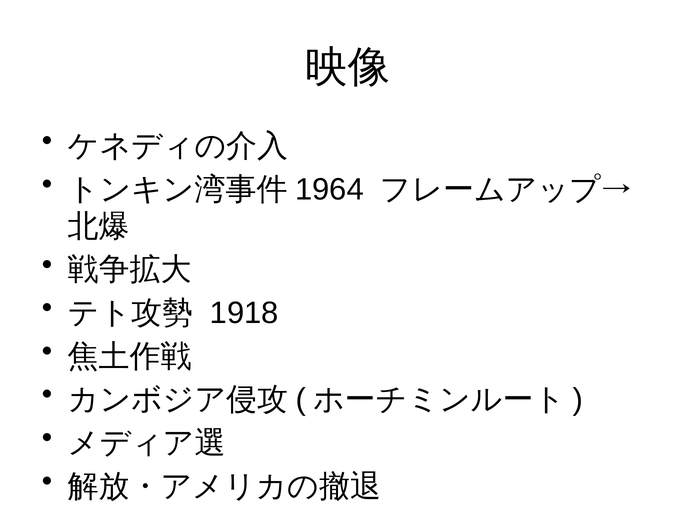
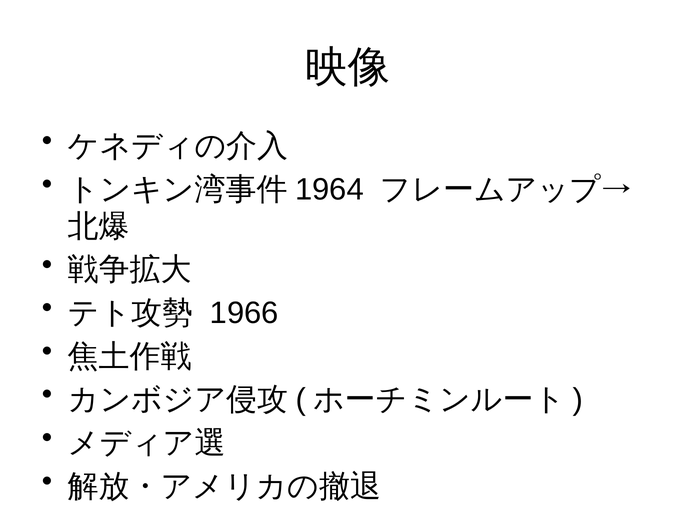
1918: 1918 -> 1966 (244, 313)
